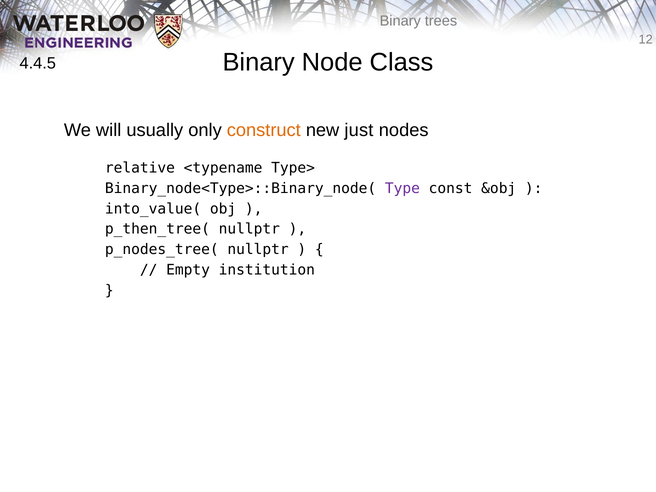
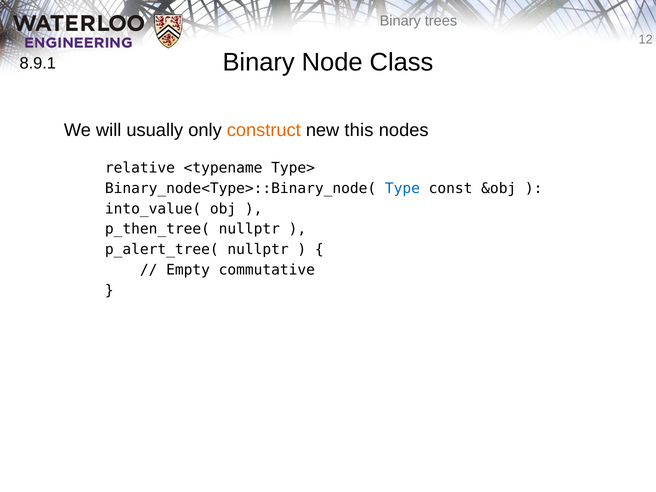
4.4.5: 4.4.5 -> 8.9.1 (38, 63)
just: just -> this (359, 130)
Type colour: purple -> blue (402, 188)
p_nodes_tree(: p_nodes_tree( -> p_alert_tree( (162, 250)
institution: institution -> commutative (267, 270)
